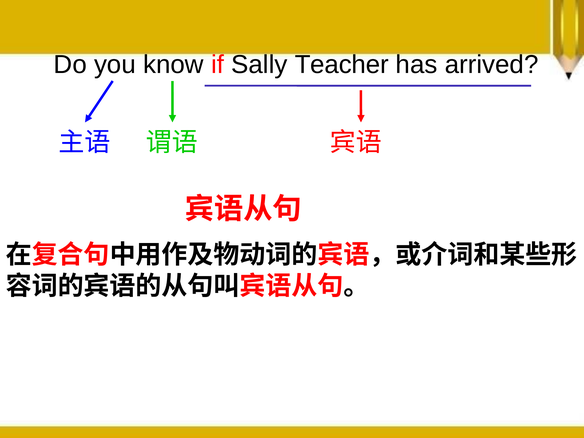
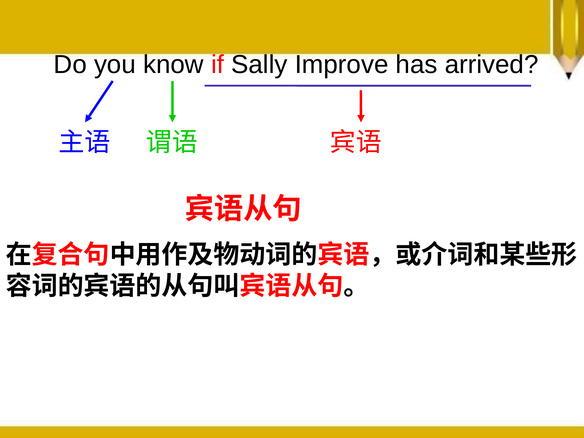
Teacher: Teacher -> Improve (342, 64)
